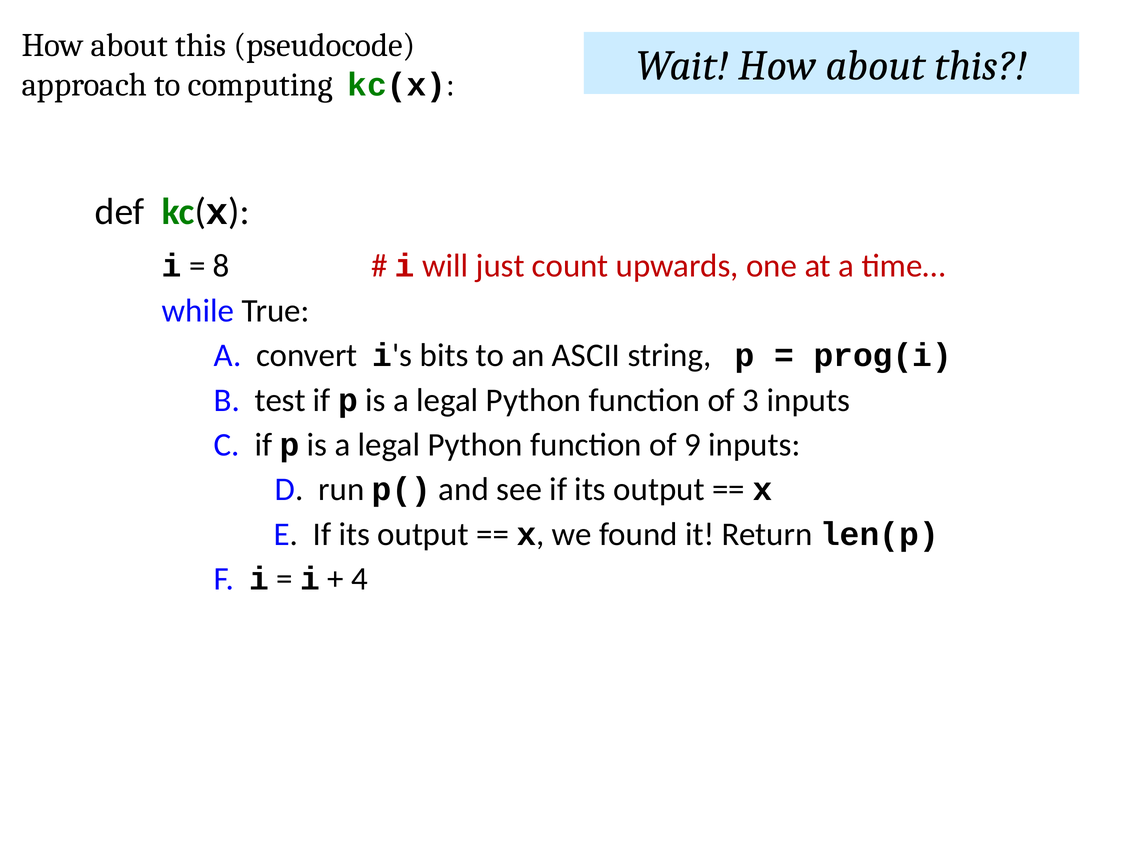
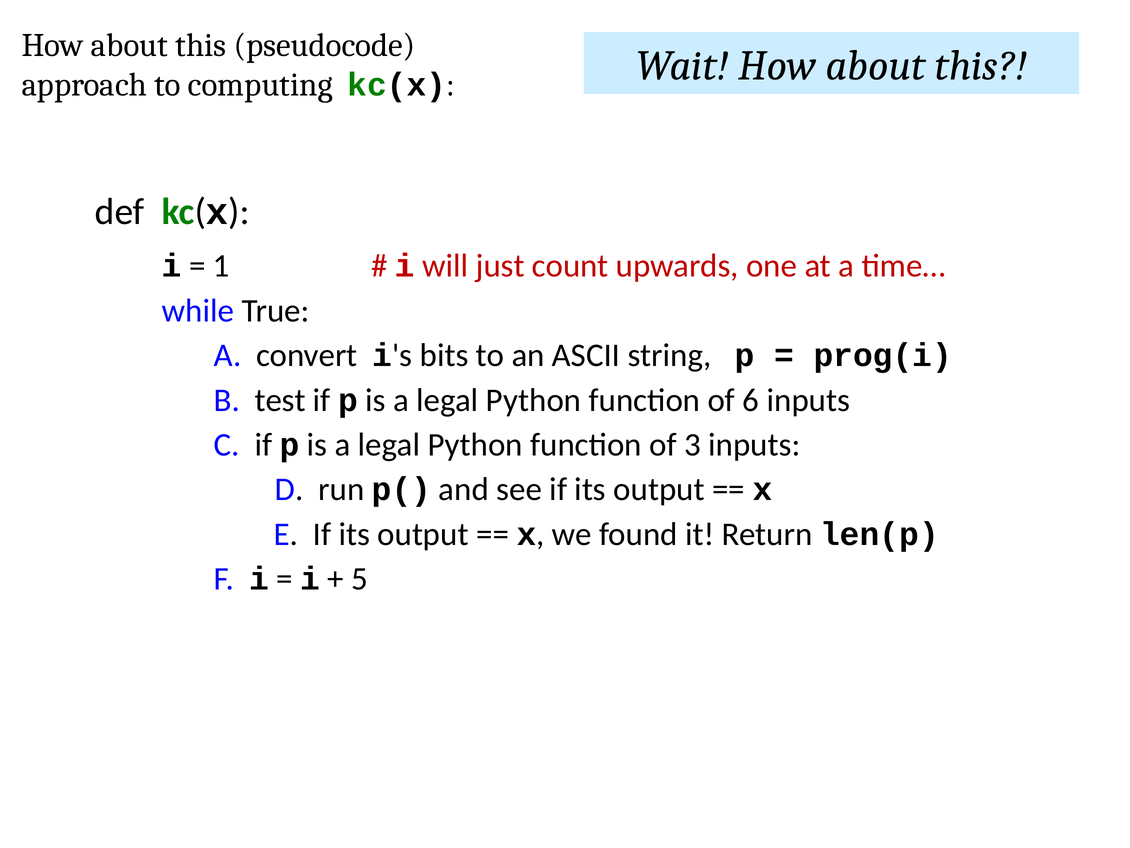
8: 8 -> 1 (221, 266)
3: 3 -> 6 (751, 400)
9: 9 -> 3 (692, 445)
4: 4 -> 5 (360, 579)
